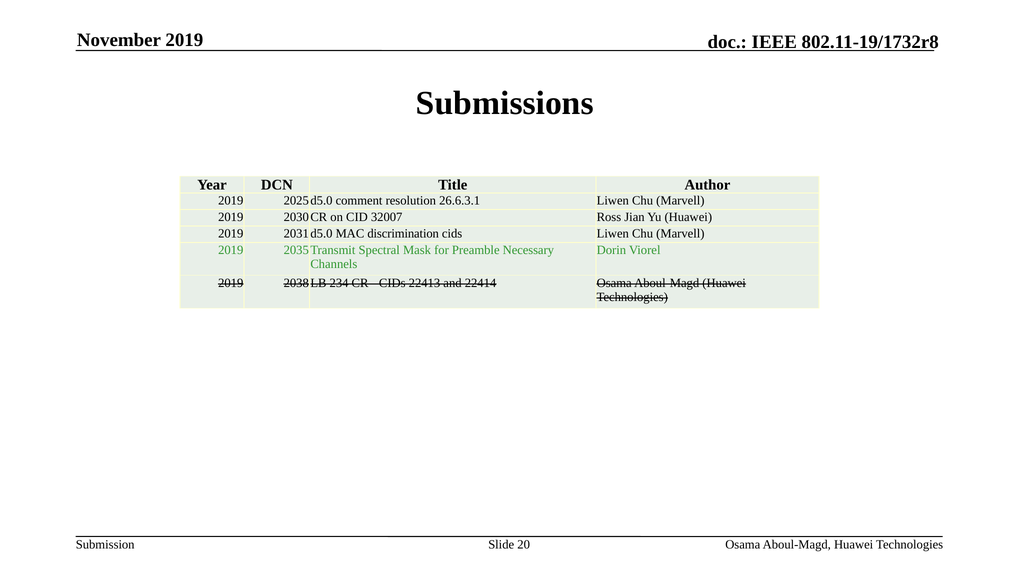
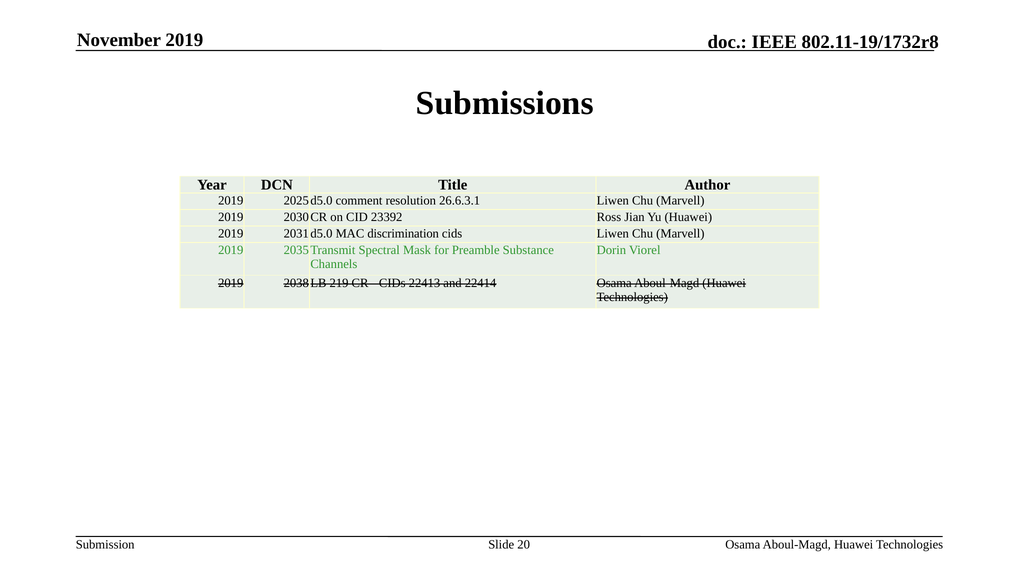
32007: 32007 -> 23392 (387, 217)
Necessary: Necessary -> Substance (528, 250)
234: 234 -> 219 (339, 283)
